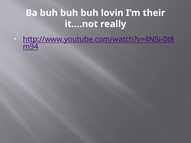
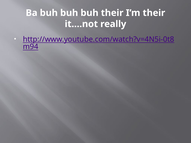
buh lovin: lovin -> their (112, 13)
